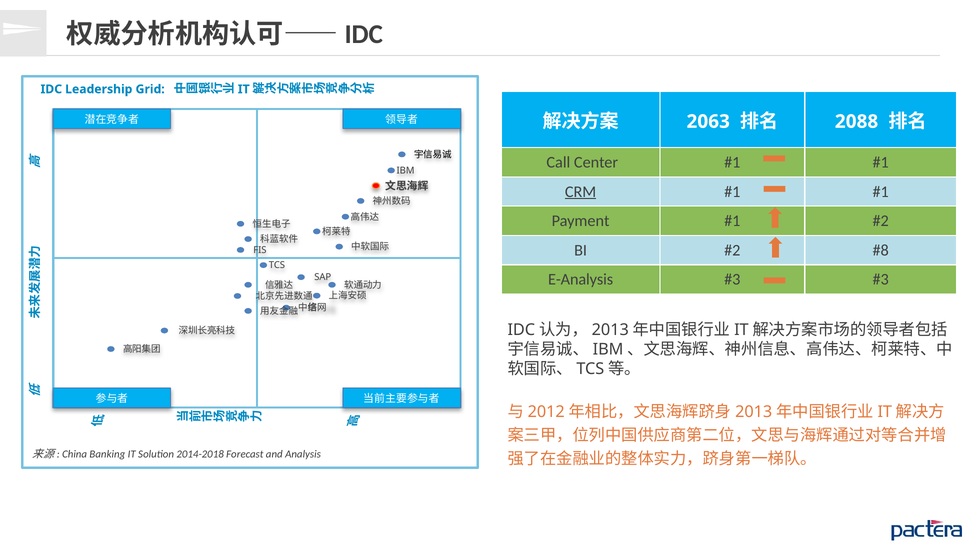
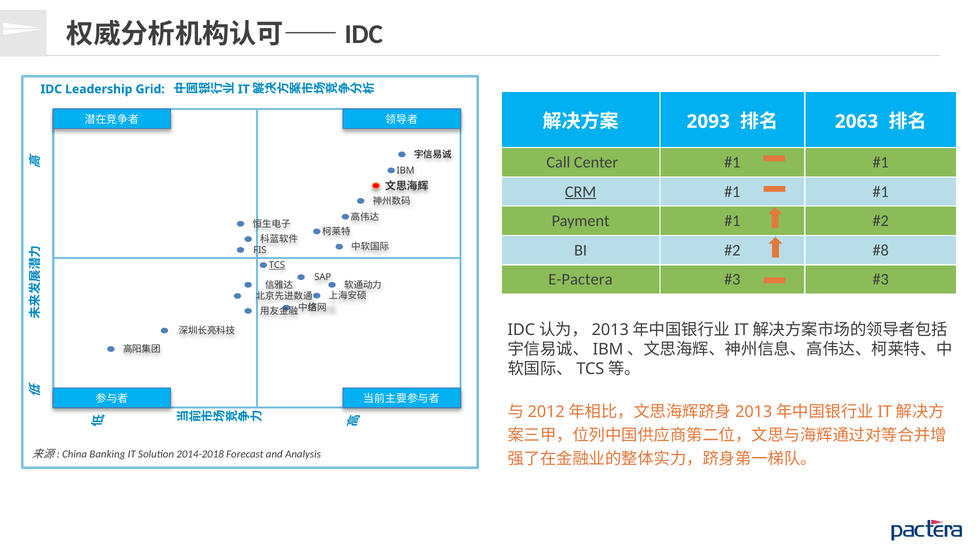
2063: 2063 -> 2093 (708, 122)
2088: 2088 -> 2063 (857, 122)
TCS underline: none -> present (277, 265)
E-Analysis: E-Analysis -> E-Pactera (580, 280)
